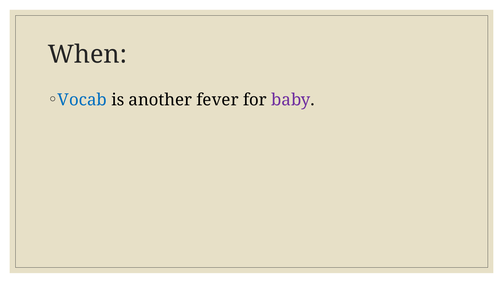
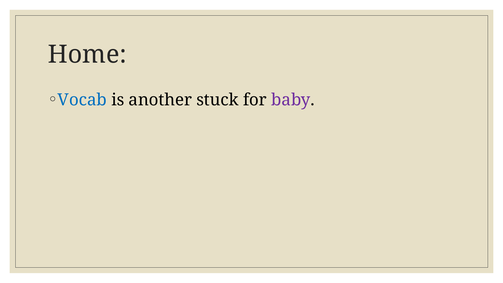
When: When -> Home (87, 55)
fever: fever -> stuck (218, 100)
